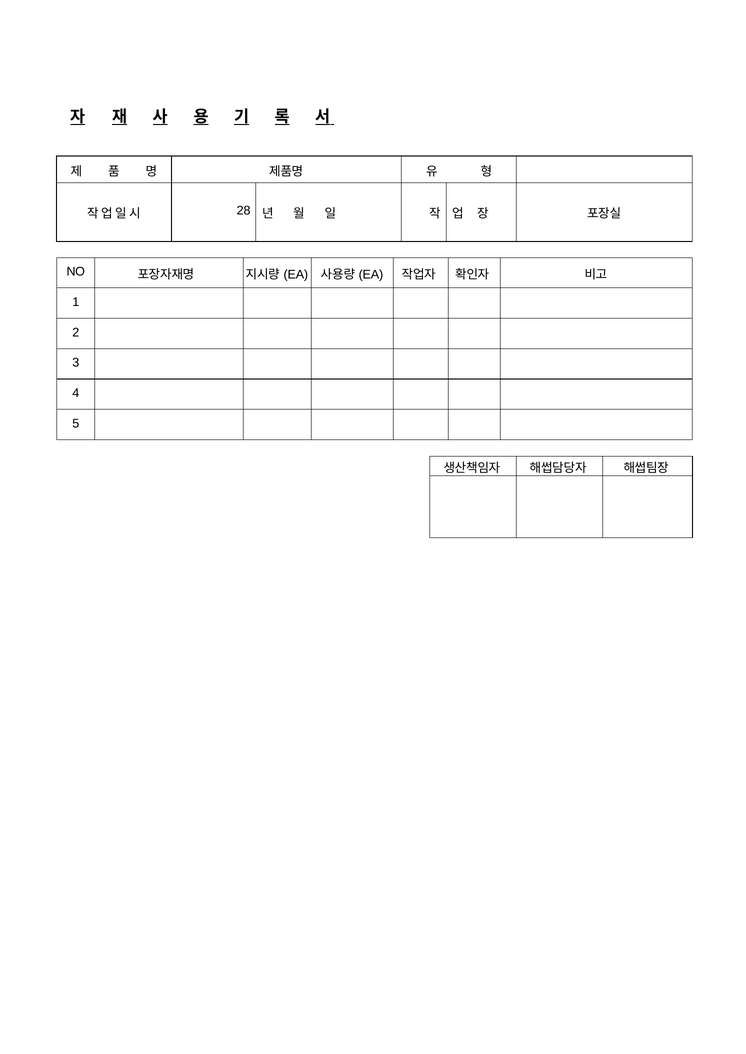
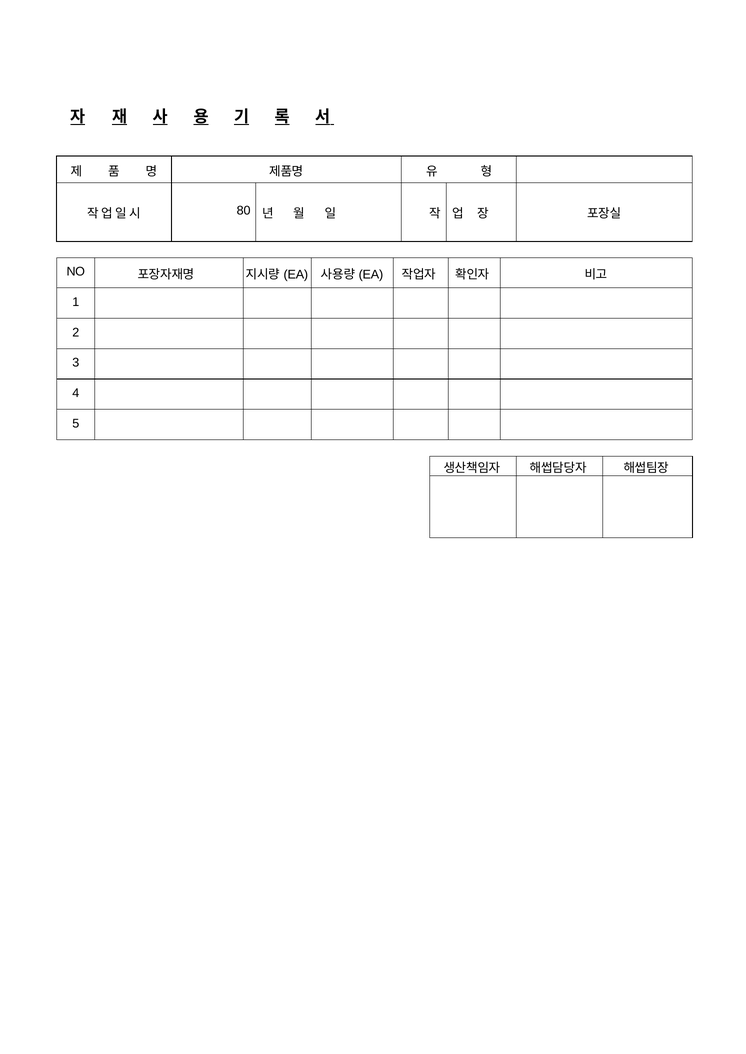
28: 28 -> 80 (244, 210)
